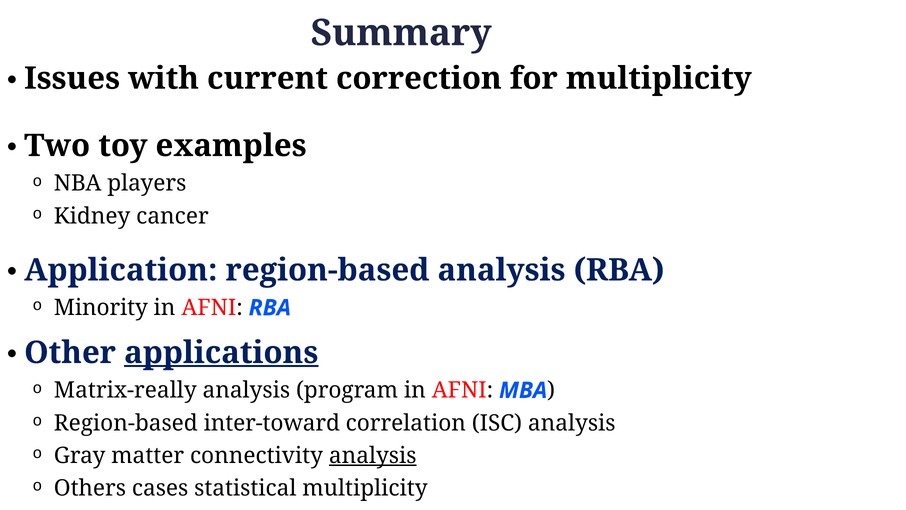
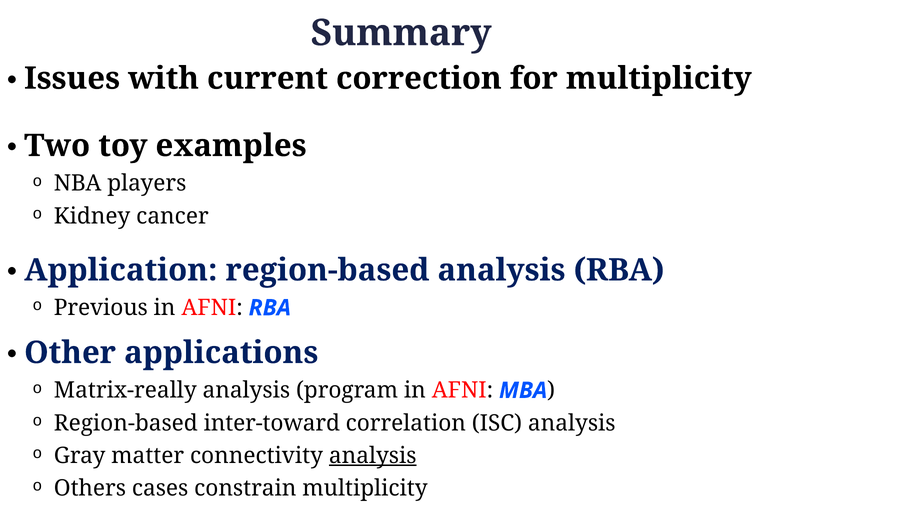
Minority: Minority -> Previous (101, 308)
applications underline: present -> none (221, 353)
statistical: statistical -> constrain (245, 488)
